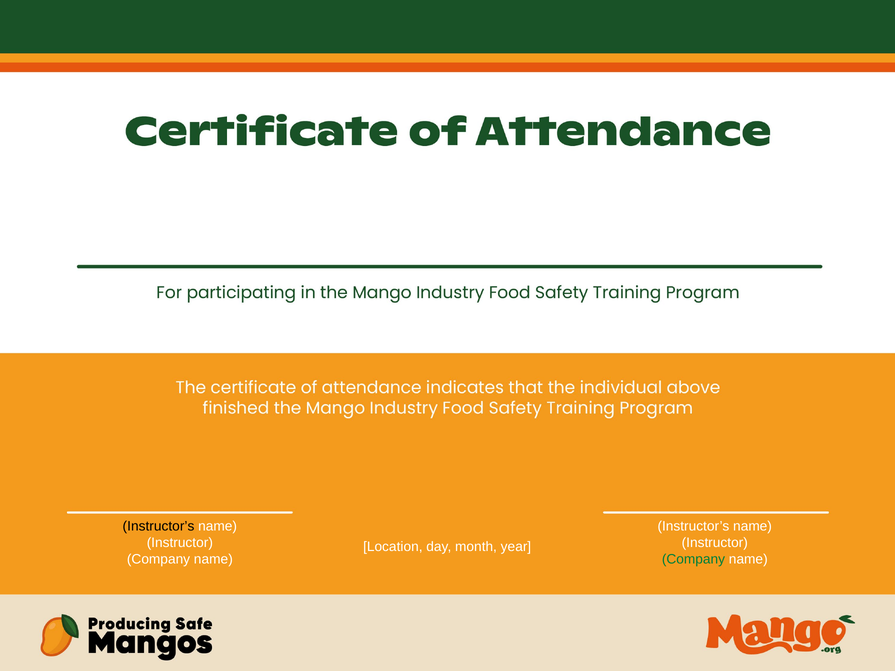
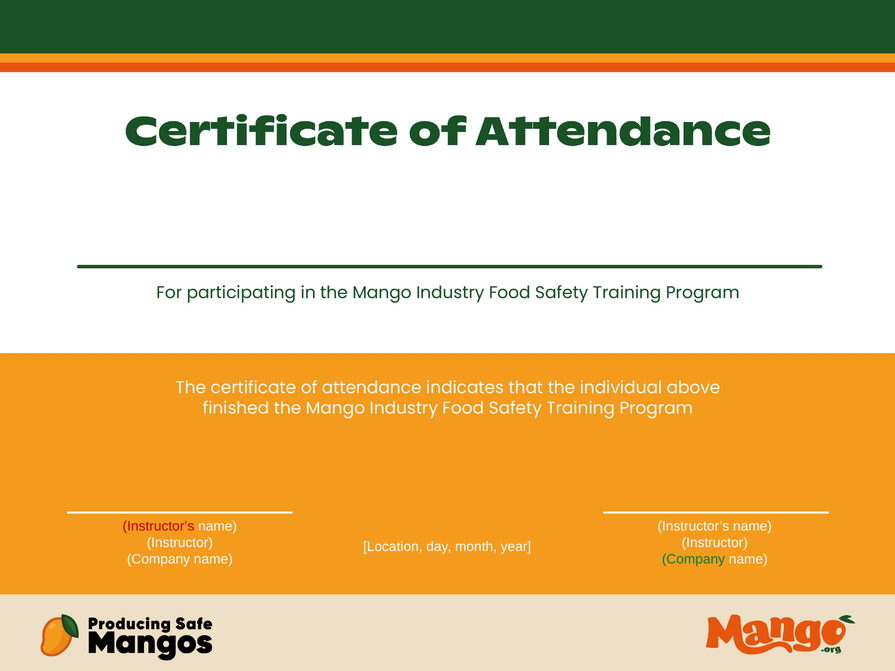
Instructor’s colour: black -> red (158, 526)
